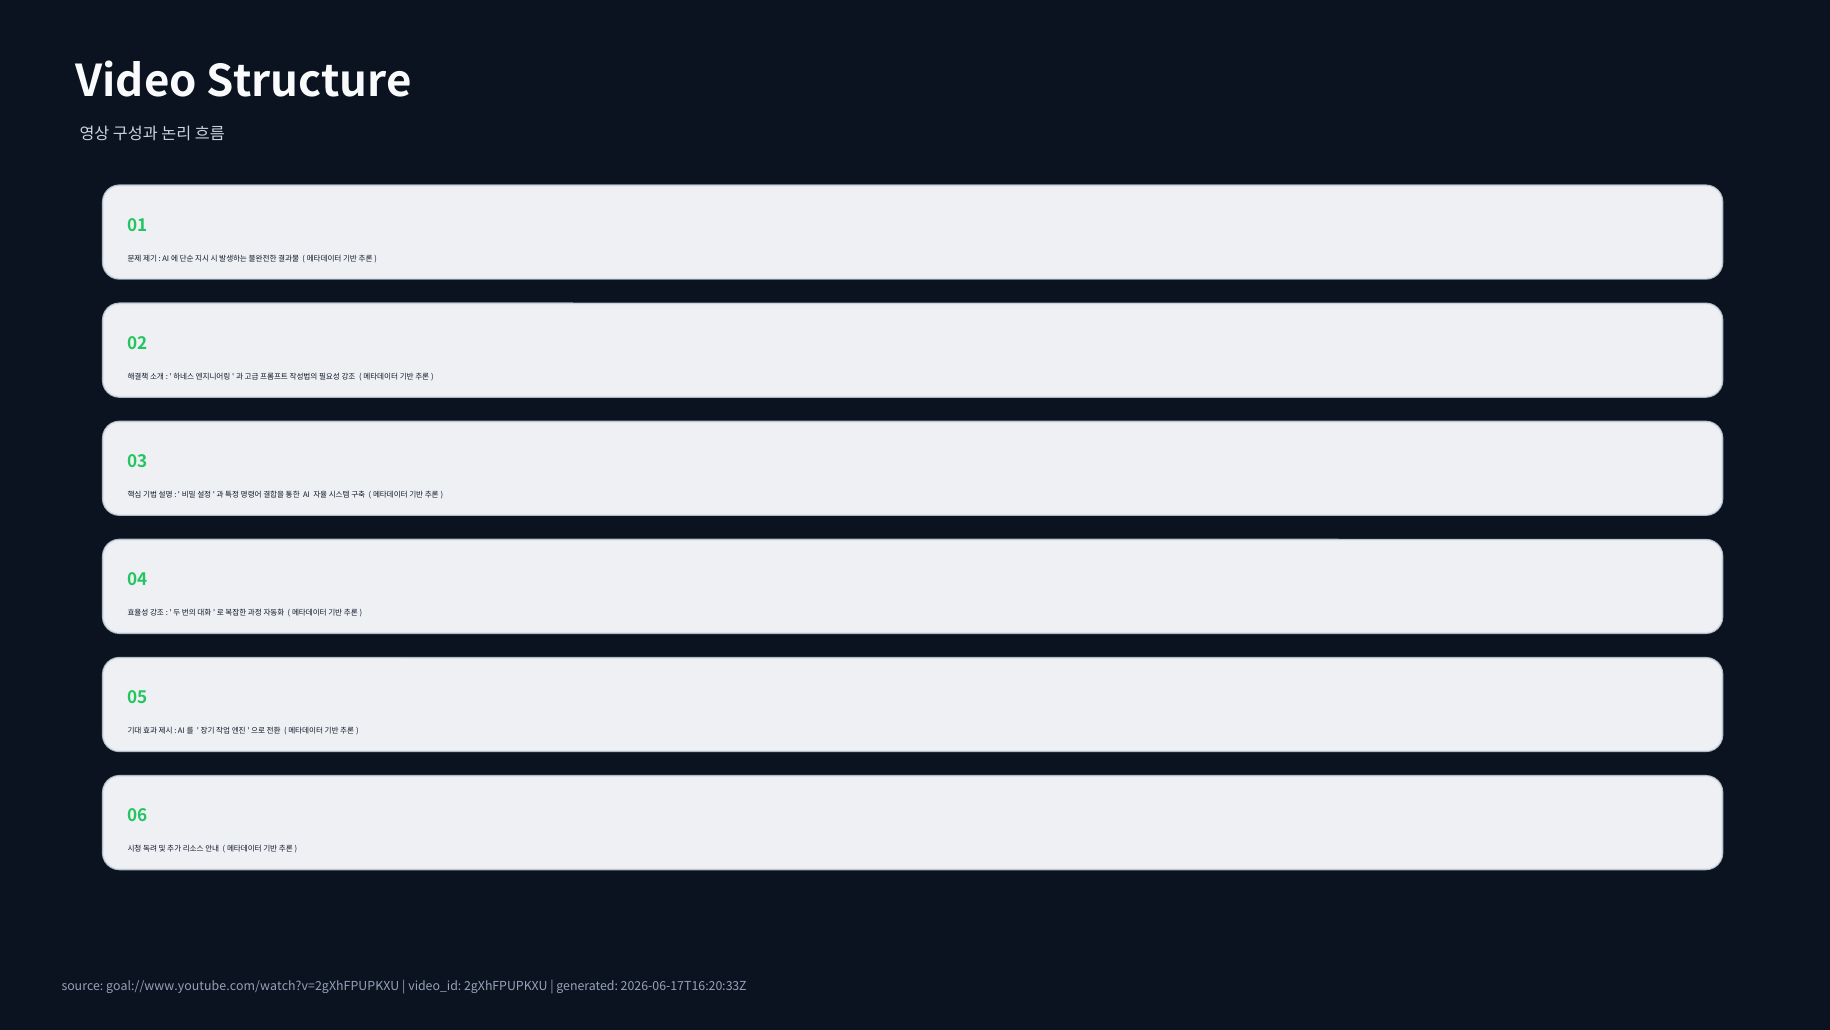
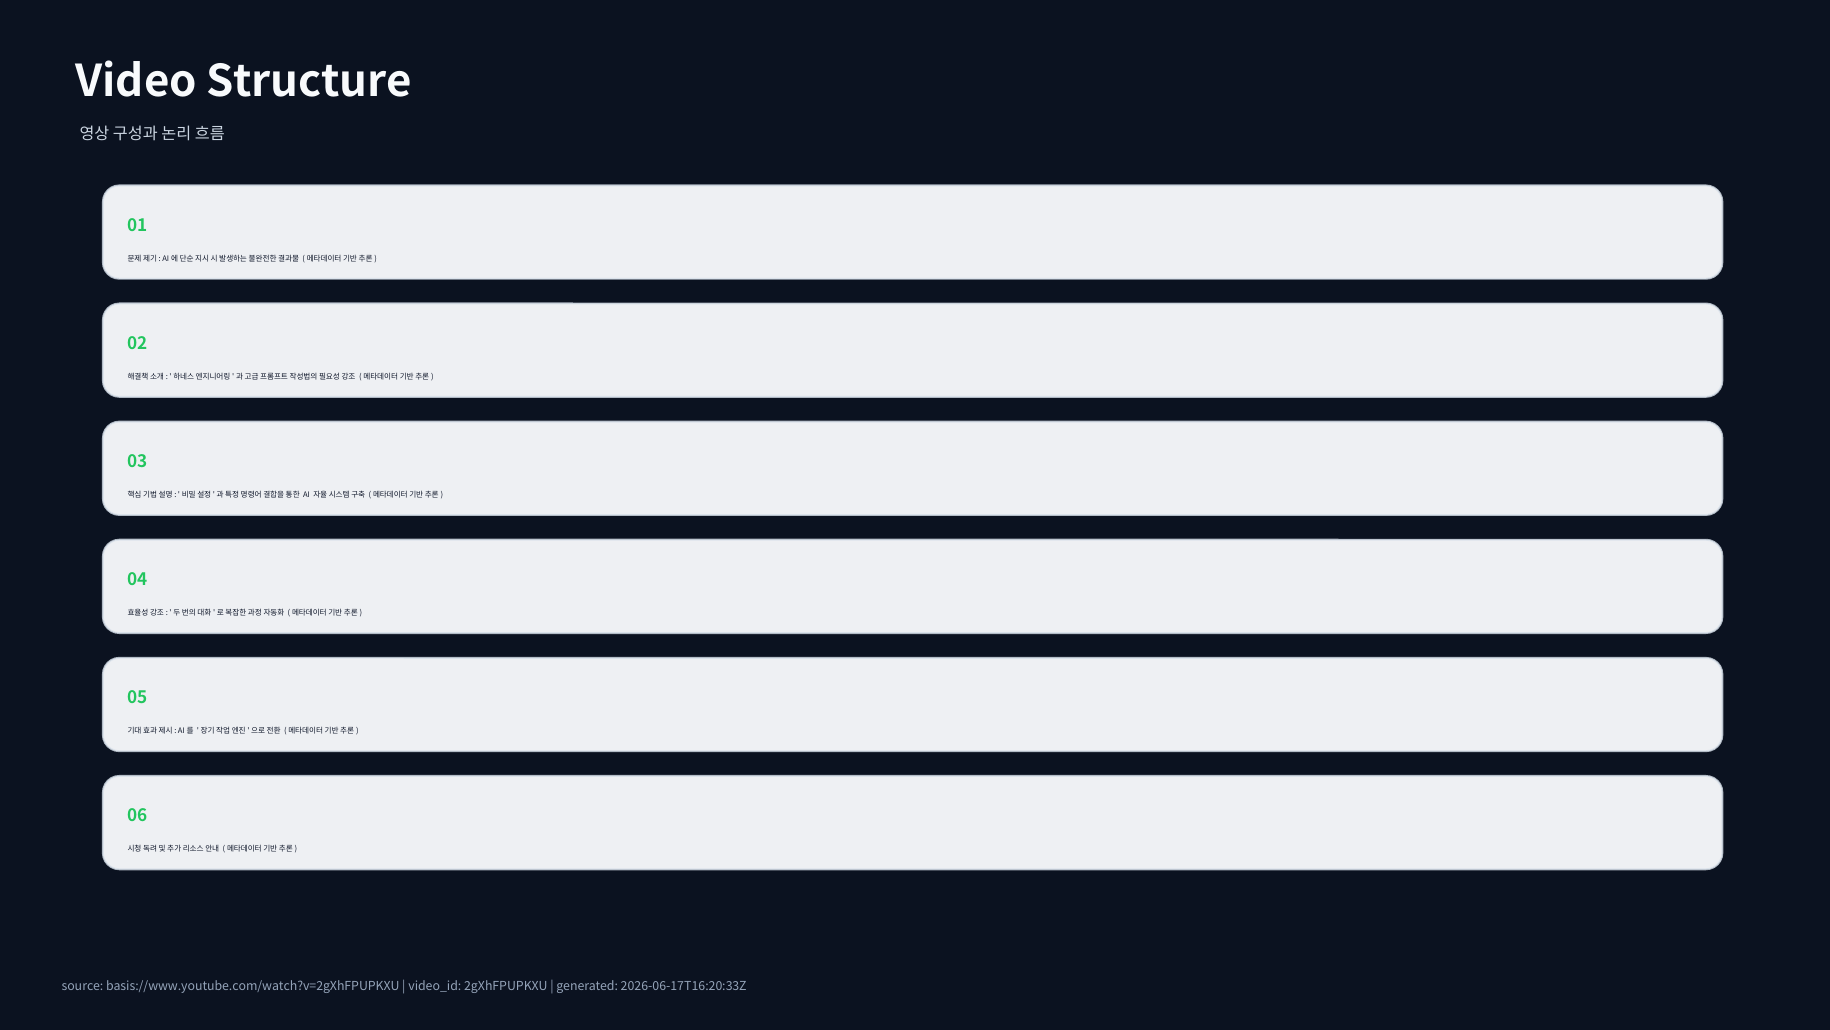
goal://www.youtube.com/watch?v=2gXhFPUPKXU: goal://www.youtube.com/watch?v=2gXhFPUPKXU -> basis://www.youtube.com/watch?v=2gXhFPUPKXU (253, 986)
